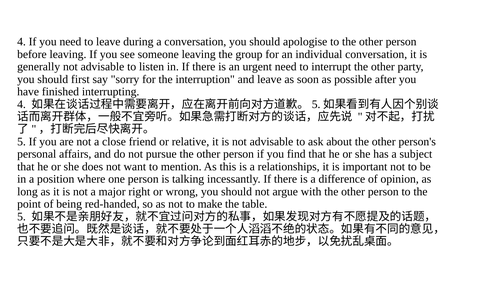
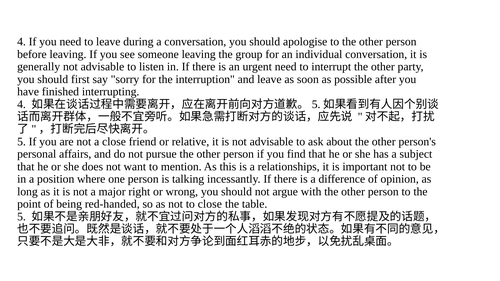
to make: make -> close (210, 204)
